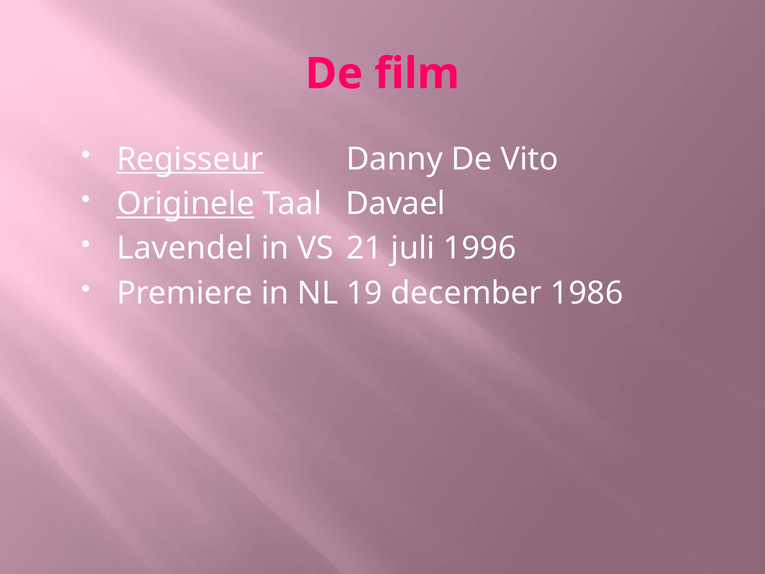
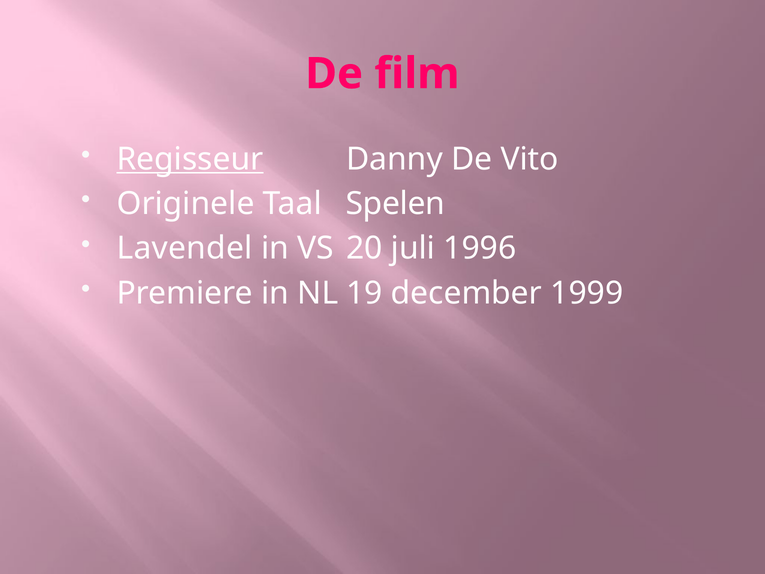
Originele underline: present -> none (186, 204)
Davael: Davael -> Spelen (395, 204)
21: 21 -> 20 (364, 248)
1986: 1986 -> 1999 (587, 293)
